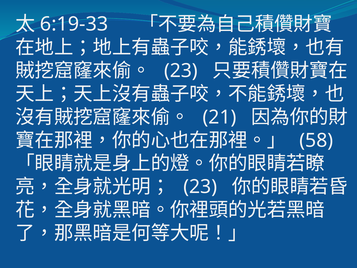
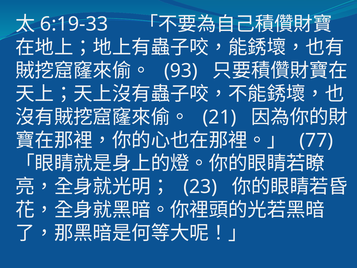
23: 23 -> 93 (181, 71)
58: 58 -> 77 (316, 140)
